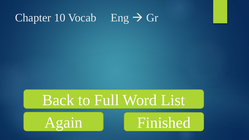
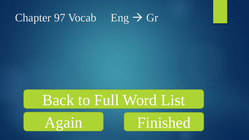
10: 10 -> 97 (60, 18)
